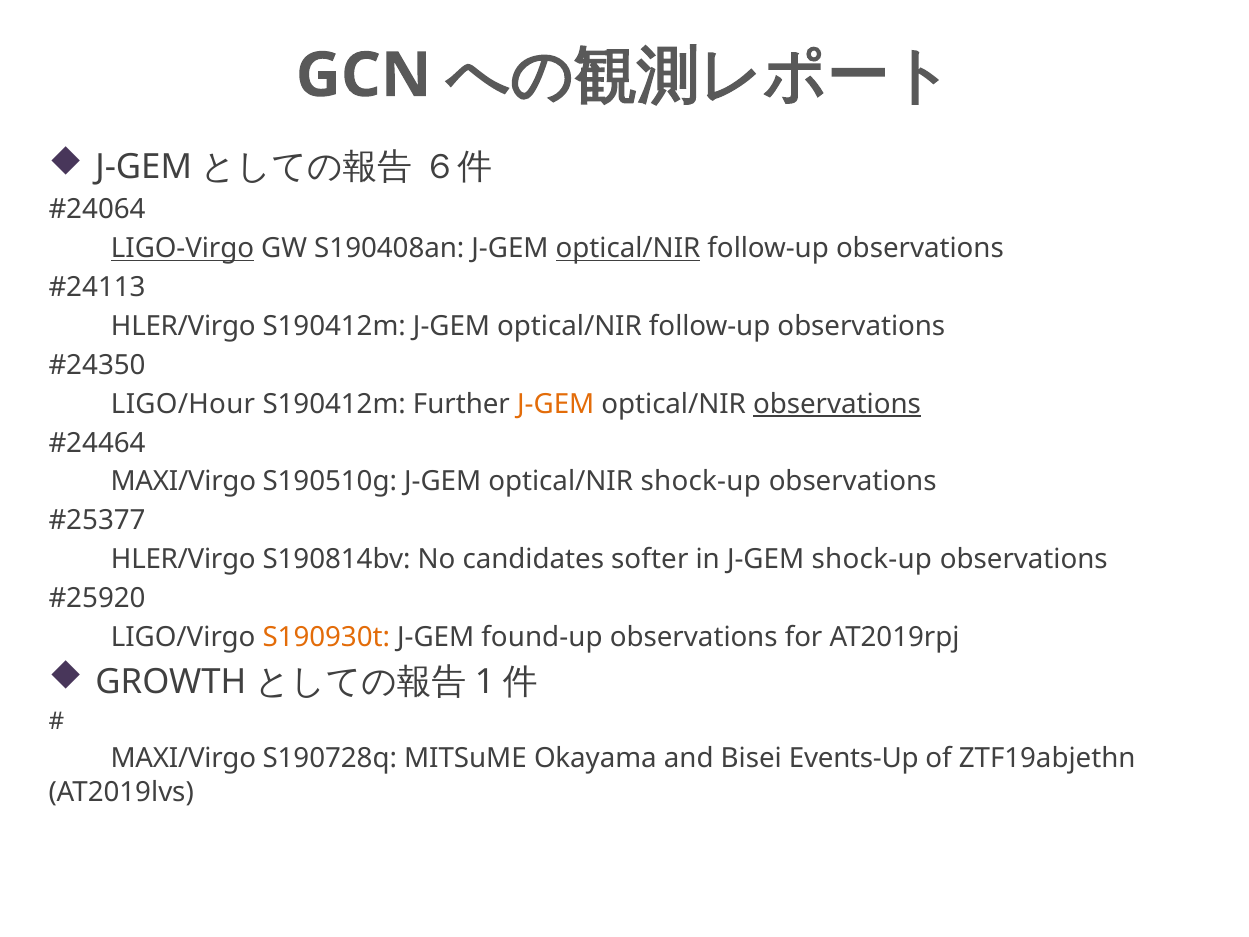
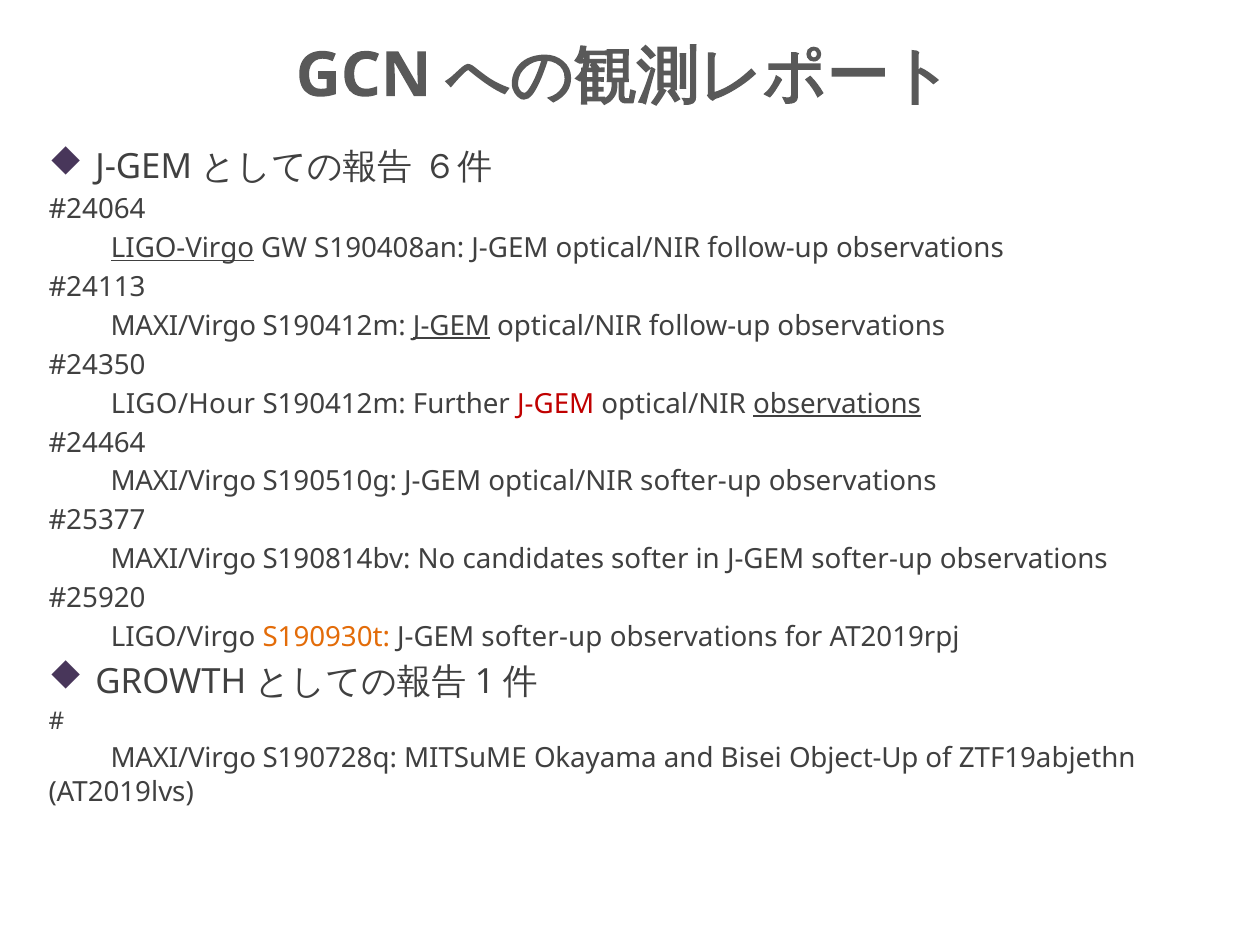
optical/NIR underline: present -> none (628, 249)
HLER/Virgo: HLER/Virgo -> MAXI/Virgo (183, 326)
J-GEM underline: none -> present (452, 326)
J-GEM colour: orange -> red (556, 404)
optical/NIR shock-up: shock-up -> softer-up (701, 482)
HLER/Virgo: HLER/Virgo -> MAXI/Virgo (183, 559)
in J-GEM shock-up: shock-up -> softer-up (872, 559)
found-up: found-up -> softer-up (542, 637)
Events-Up: Events-Up -> Object-Up (854, 758)
